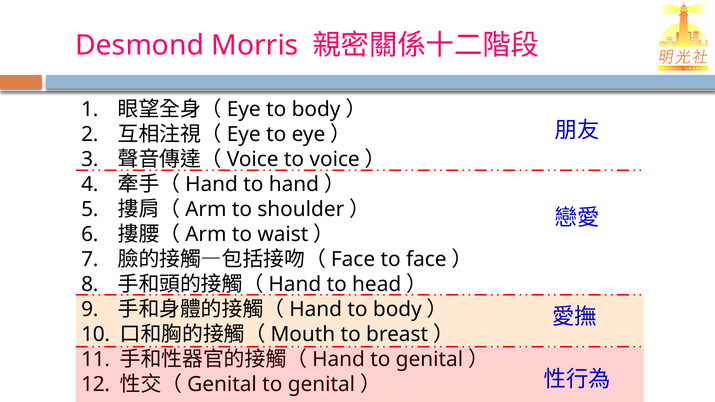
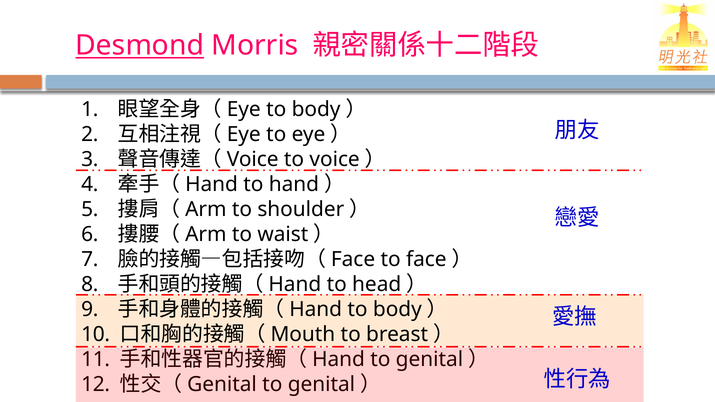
Desmond underline: none -> present (140, 46)
